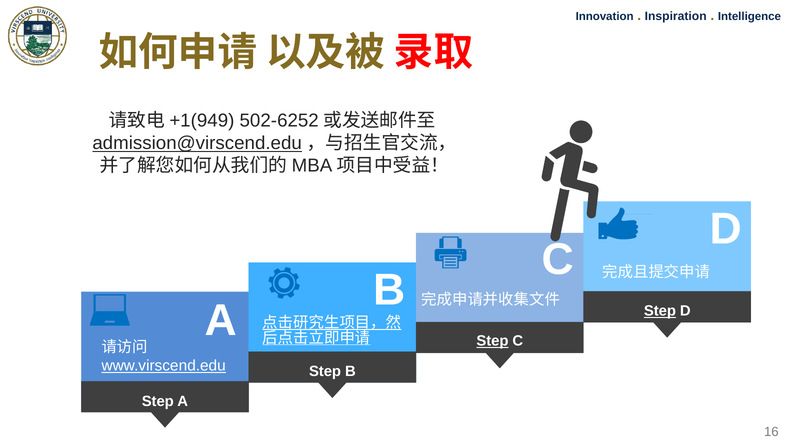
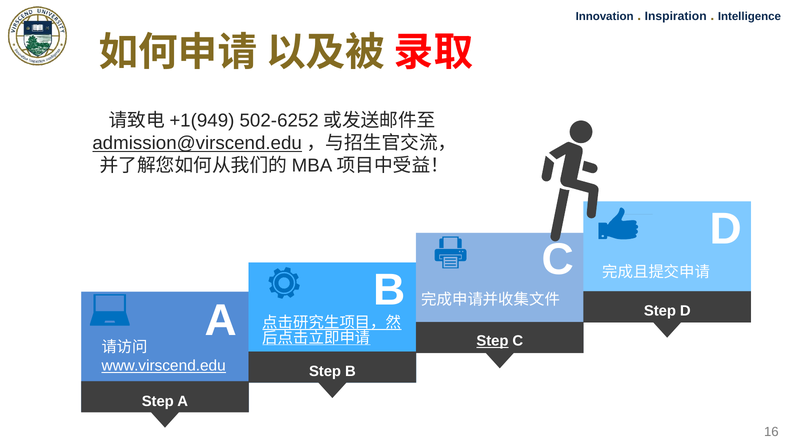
Step underline: present -> none (660, 311)
